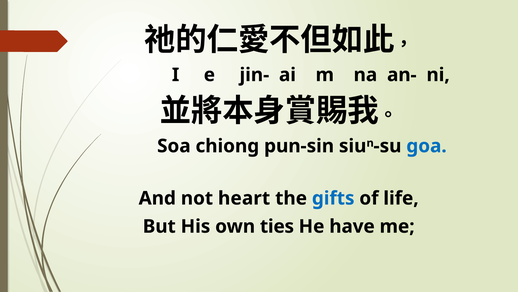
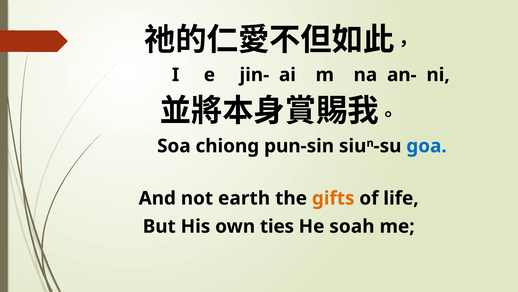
heart: heart -> earth (244, 198)
gifts colour: blue -> orange (333, 198)
have: have -> soah (352, 226)
